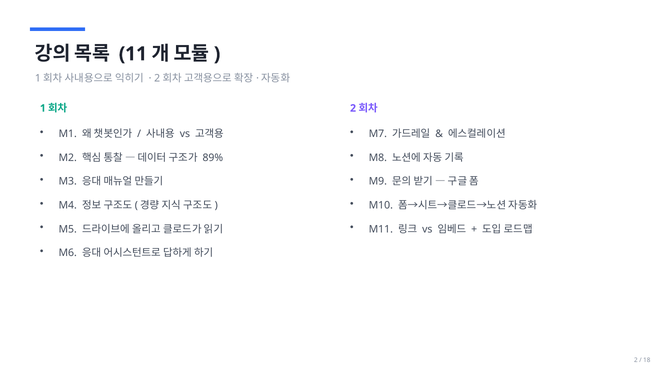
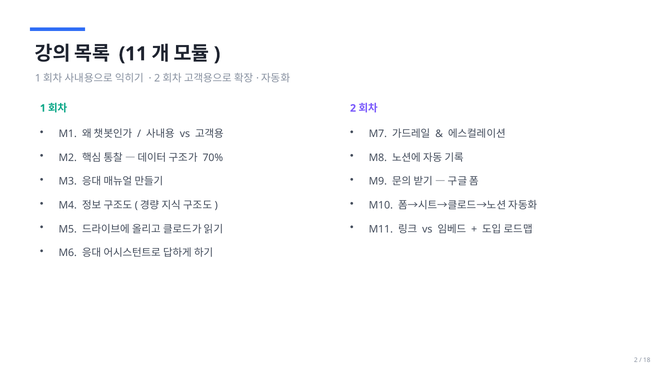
89%: 89% -> 70% (213, 158)
